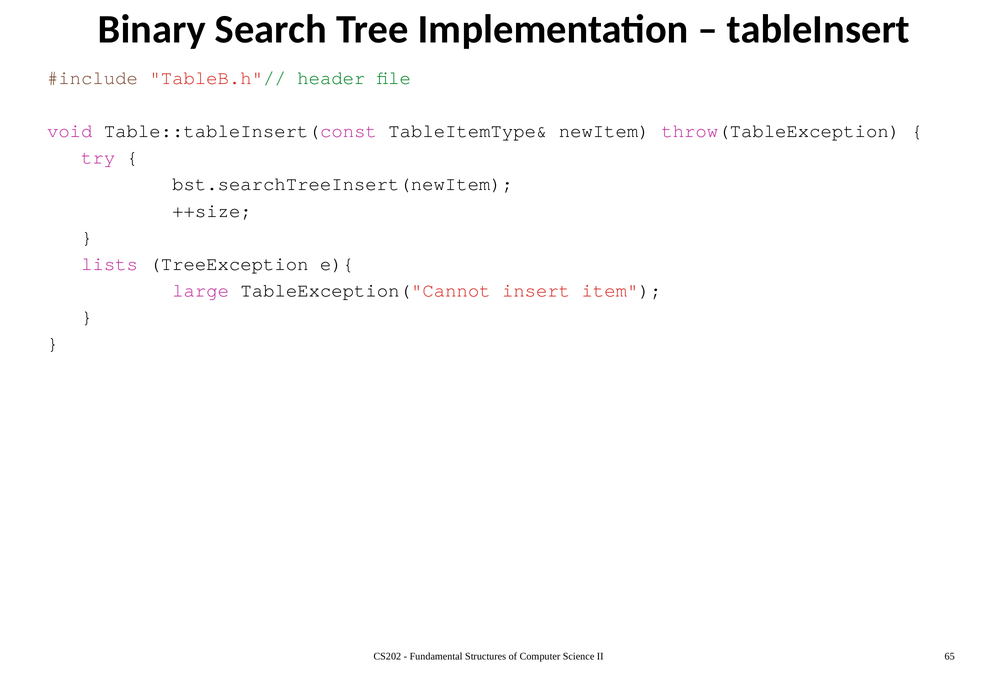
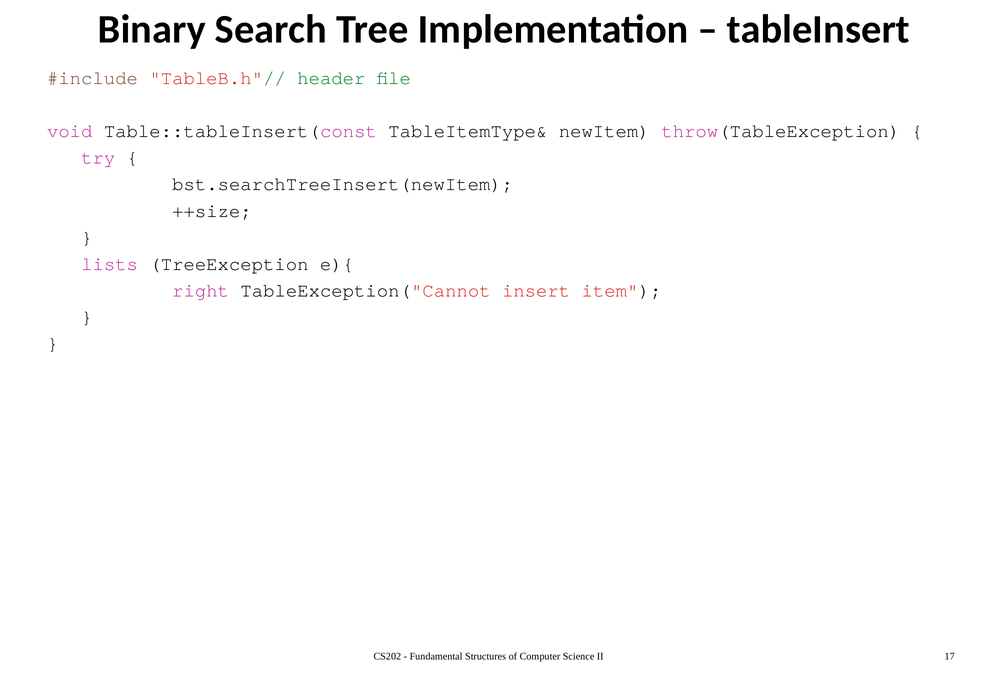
large: large -> right (201, 290)
65: 65 -> 17 (950, 656)
